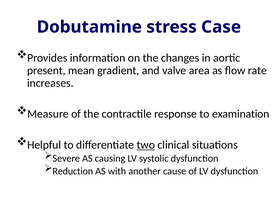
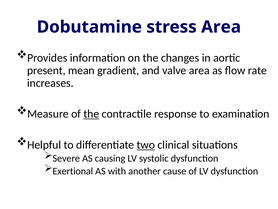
stress Case: Case -> Area (221, 27)
the underline: none -> present (91, 114)
Reduction: Reduction -> Exertional (73, 171)
